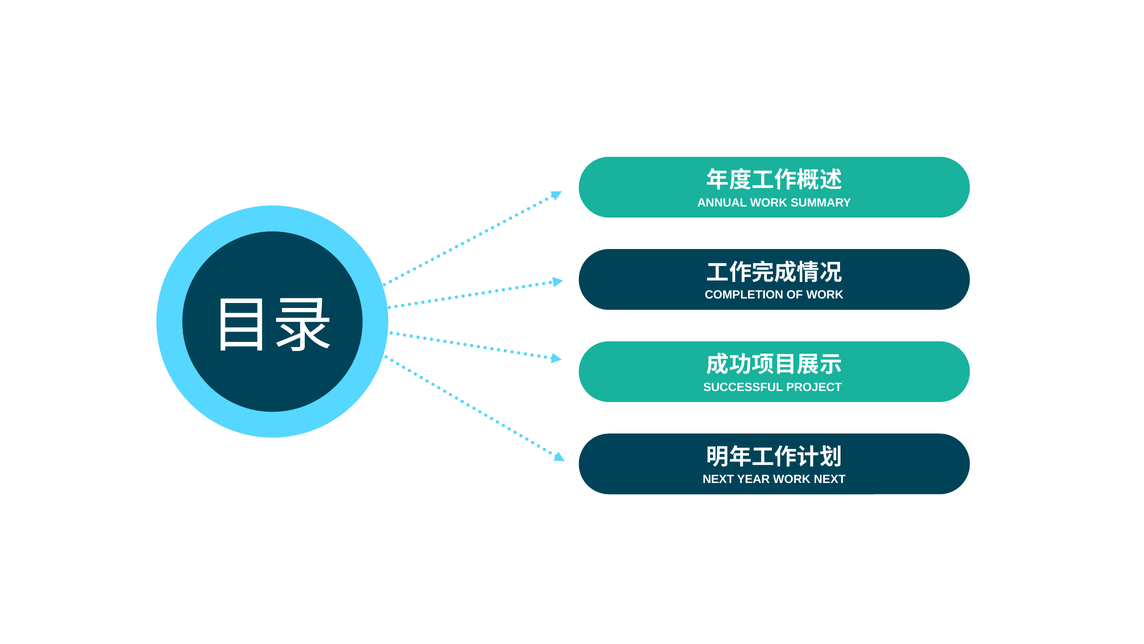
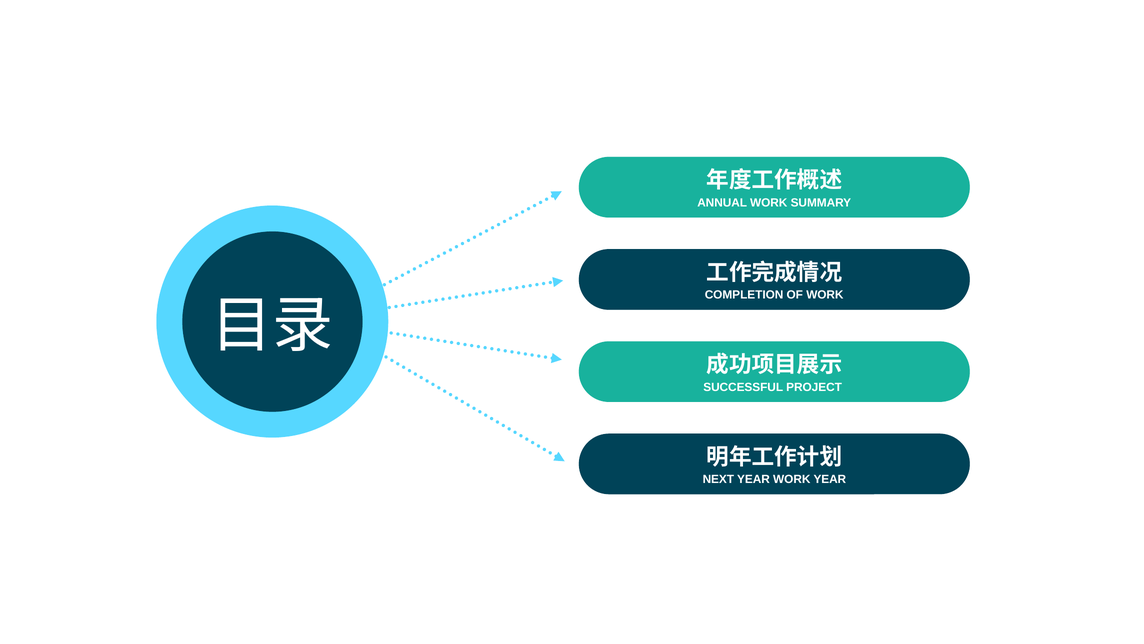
WORK NEXT: NEXT -> YEAR (830, 479)
